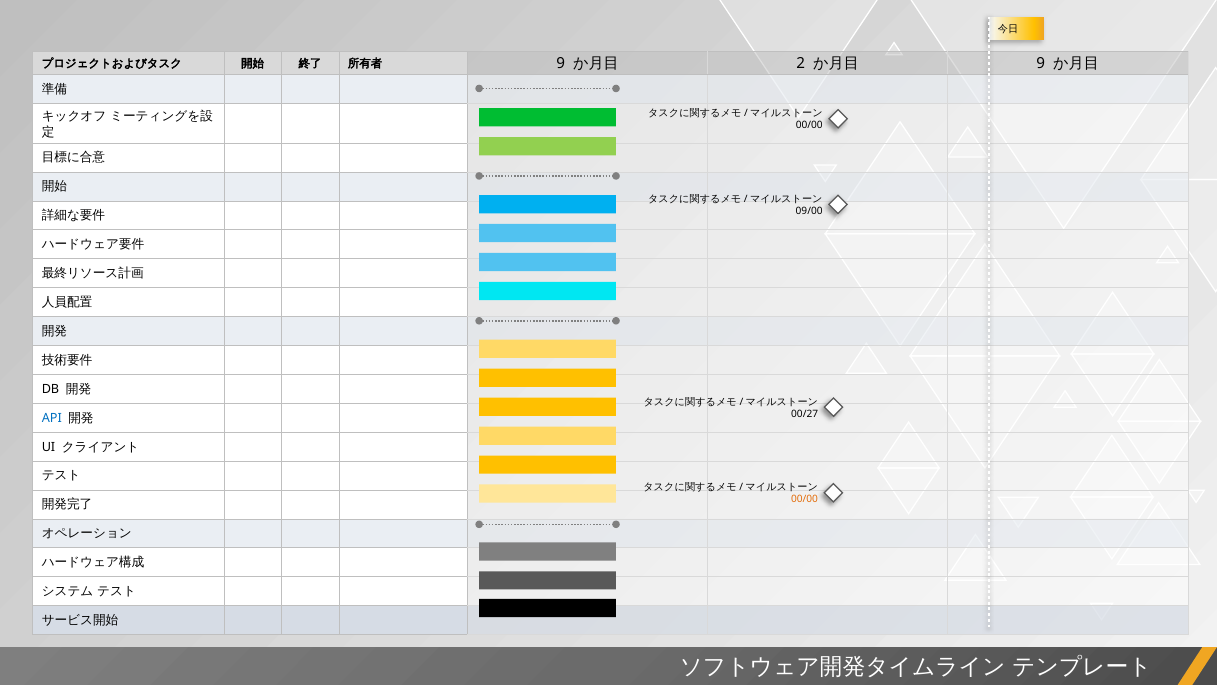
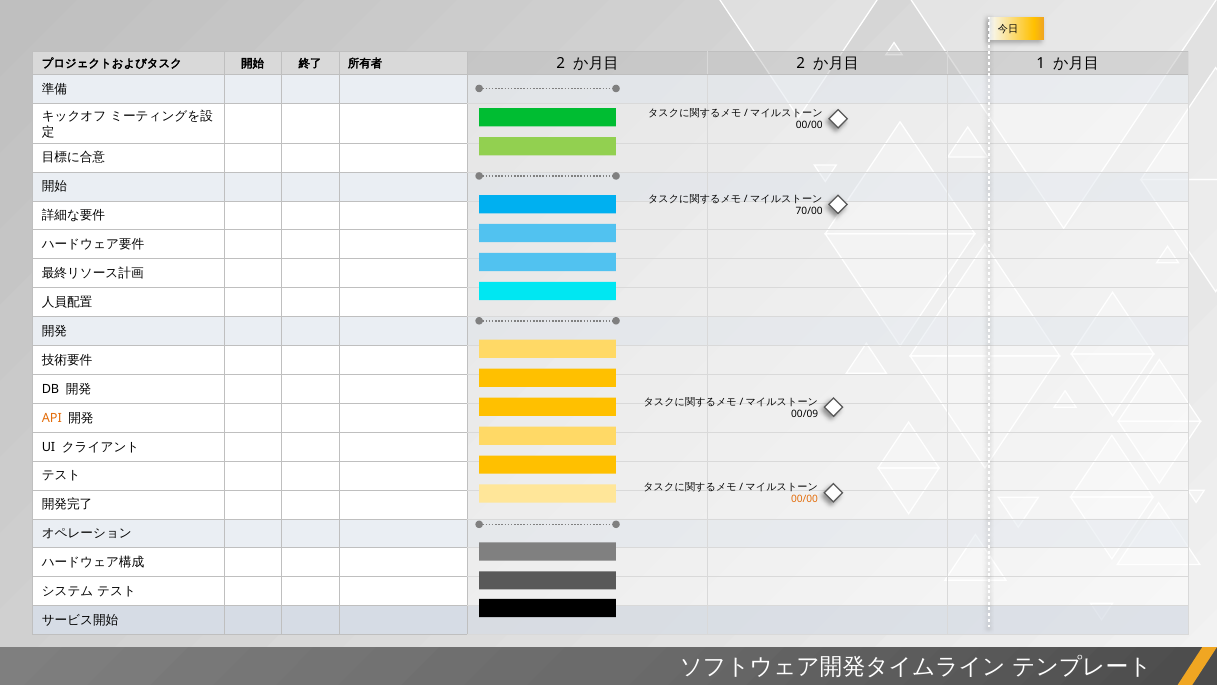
9: 9 -> 2 (561, 64)
9: 9 -> 1 (1041, 64)
09/00: 09/00 -> 70/00 (809, 211)
00/27: 00/27 -> 00/09 (805, 414)
API colour: blue -> orange (52, 418)
